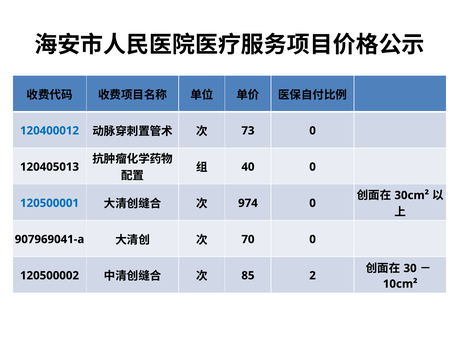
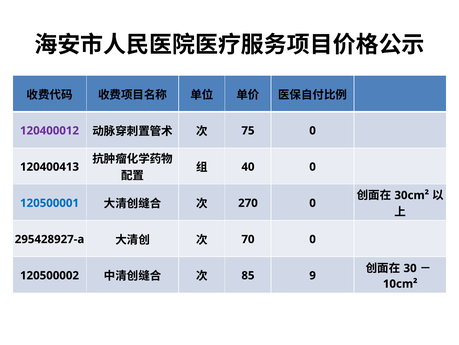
120400012 colour: blue -> purple (50, 130)
73: 73 -> 75 (248, 130)
120405013: 120405013 -> 120400413 (50, 167)
974: 974 -> 270 (248, 203)
907969041-a: 907969041-a -> 295428927-a (50, 239)
2: 2 -> 9 (313, 275)
